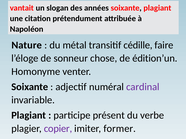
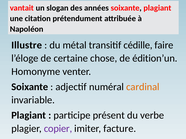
Nature: Nature -> Illustre (27, 45)
sonneur: sonneur -> certaine (71, 58)
cardinal colour: purple -> orange (143, 87)
former: former -> facture (120, 129)
